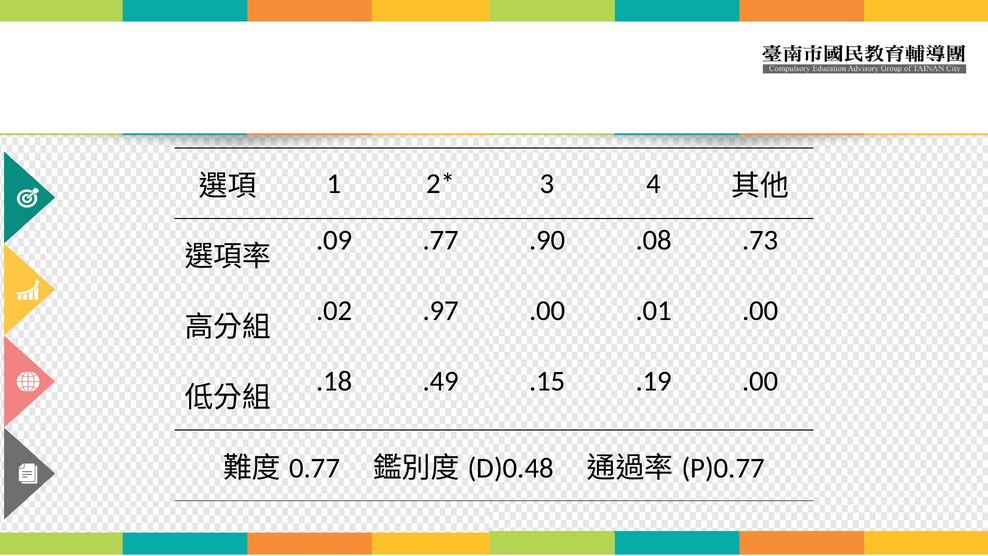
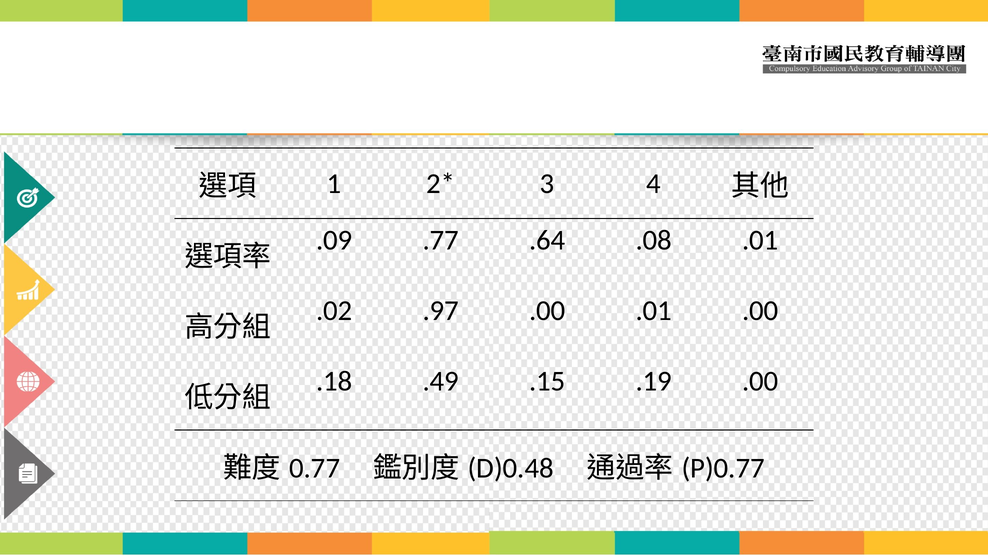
.90: .90 -> .64 (547, 240)
.08 .73: .73 -> .01 (760, 240)
